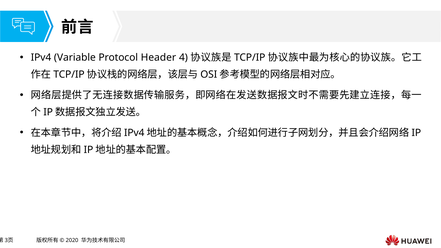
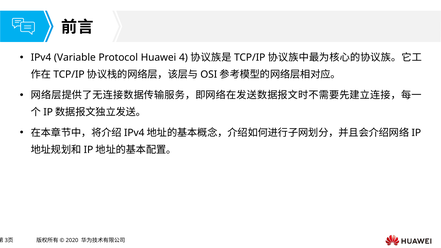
Header: Header -> Huawei (159, 58)
